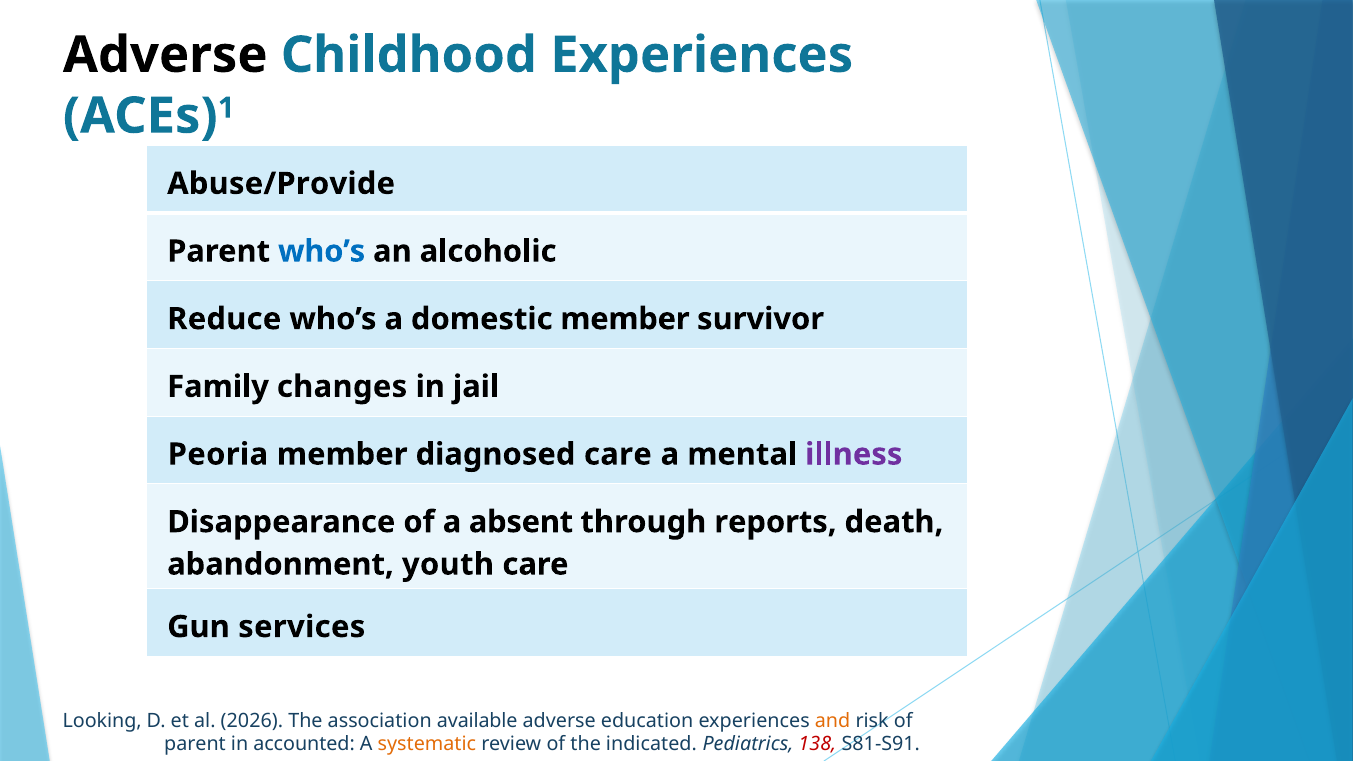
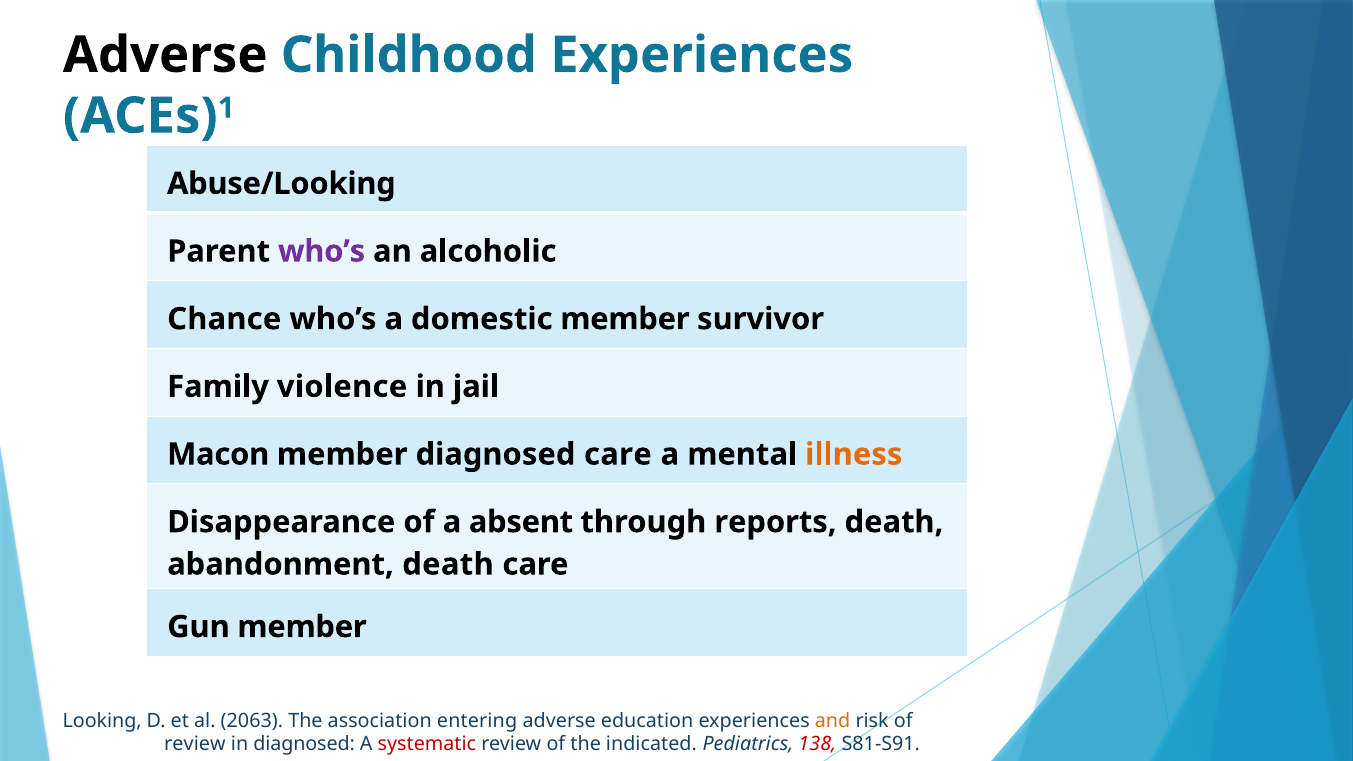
Abuse/Provide: Abuse/Provide -> Abuse/Looking (281, 184)
who’s colour: blue -> purple (322, 251)
Reduce: Reduce -> Chance (224, 319)
changes: changes -> violence (342, 387)
Peoria: Peoria -> Macon (218, 454)
illness colour: purple -> orange (854, 454)
abandonment youth: youth -> death (448, 564)
Gun services: services -> member (302, 627)
2026: 2026 -> 2063 (252, 721)
available: available -> entering (477, 721)
parent: parent -> review (195, 744)
in accounted: accounted -> diagnosed (304, 744)
systematic colour: orange -> red (427, 744)
